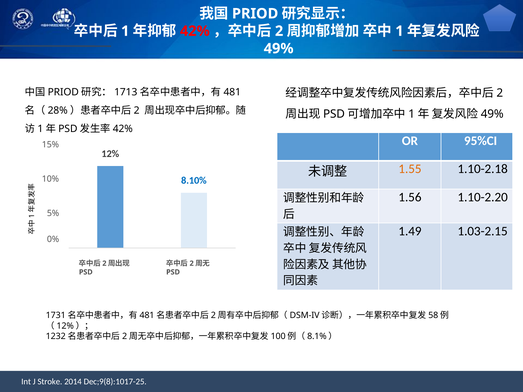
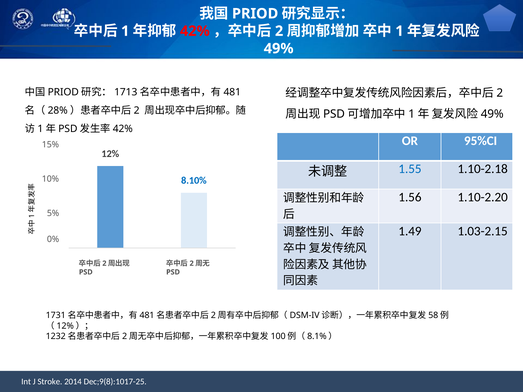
1.55 colour: orange -> blue (410, 169)
